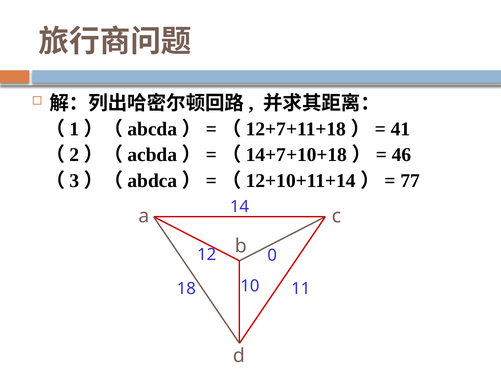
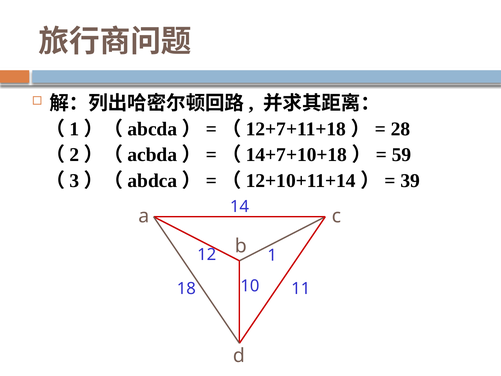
41: 41 -> 28 (400, 129)
46: 46 -> 59 (402, 155)
77: 77 -> 39 (410, 181)
12 0: 0 -> 1 (272, 255)
